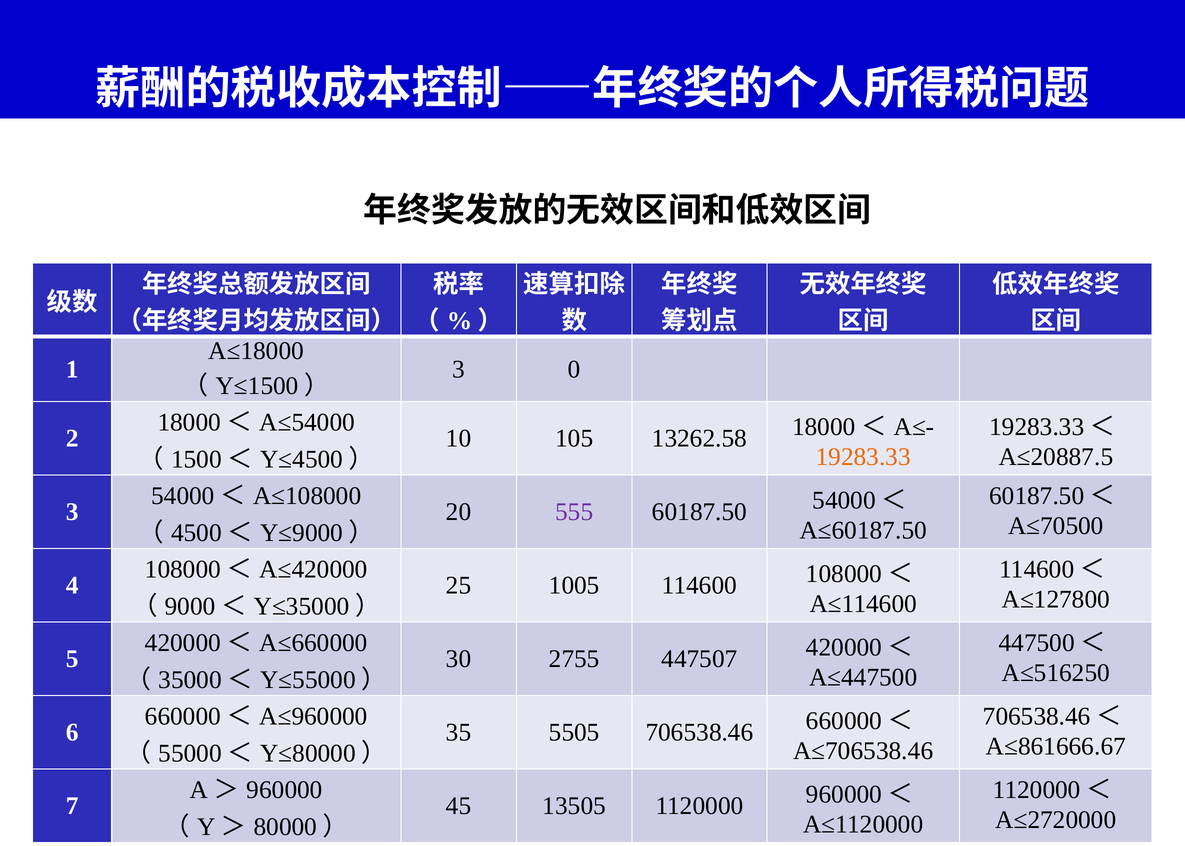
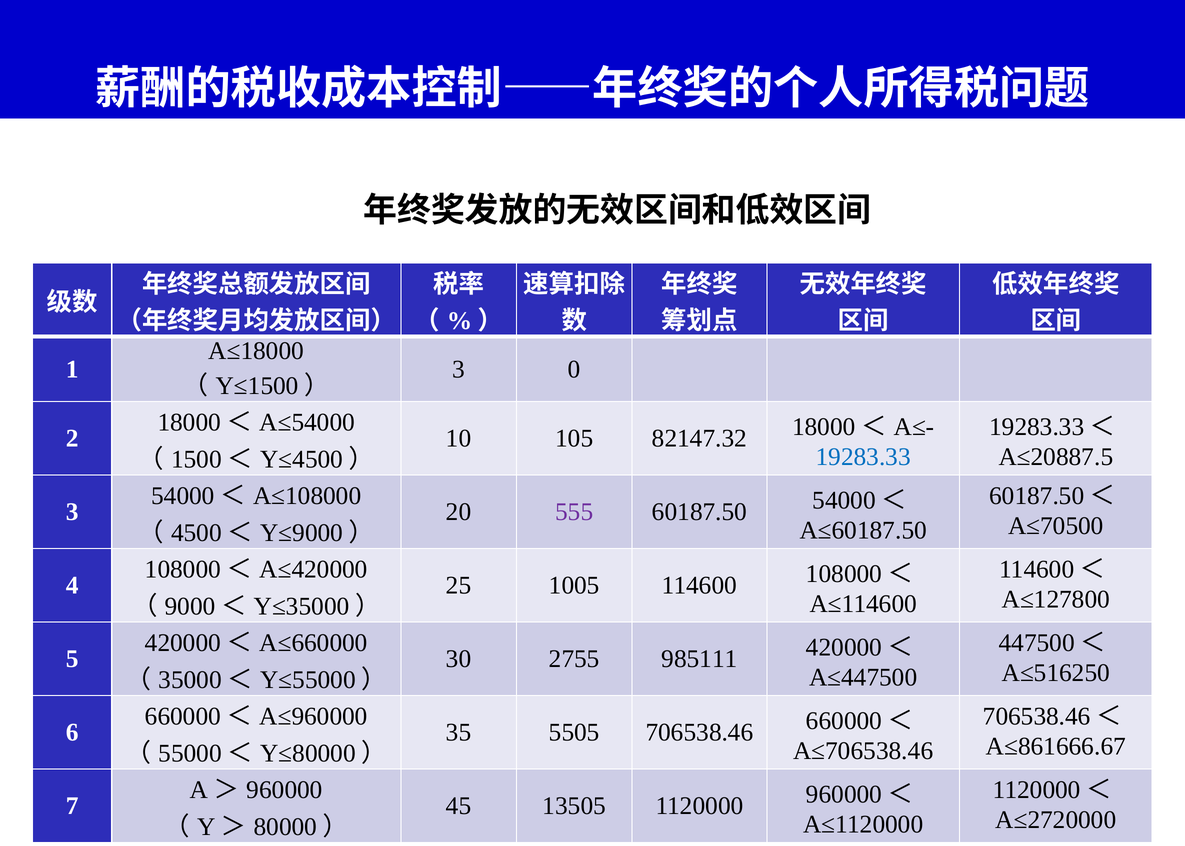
13262.58: 13262.58 -> 82147.32 (699, 439)
19283.33 colour: orange -> blue (863, 457)
447507: 447507 -> 985111 (699, 659)
